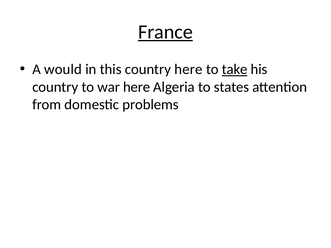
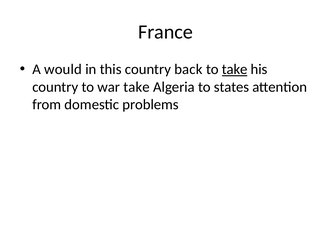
France underline: present -> none (165, 32)
country here: here -> back (188, 69)
war here: here -> take (136, 87)
